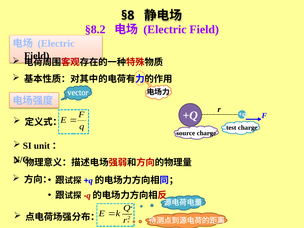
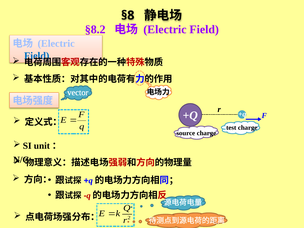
Field colour: black -> blue (37, 56)
